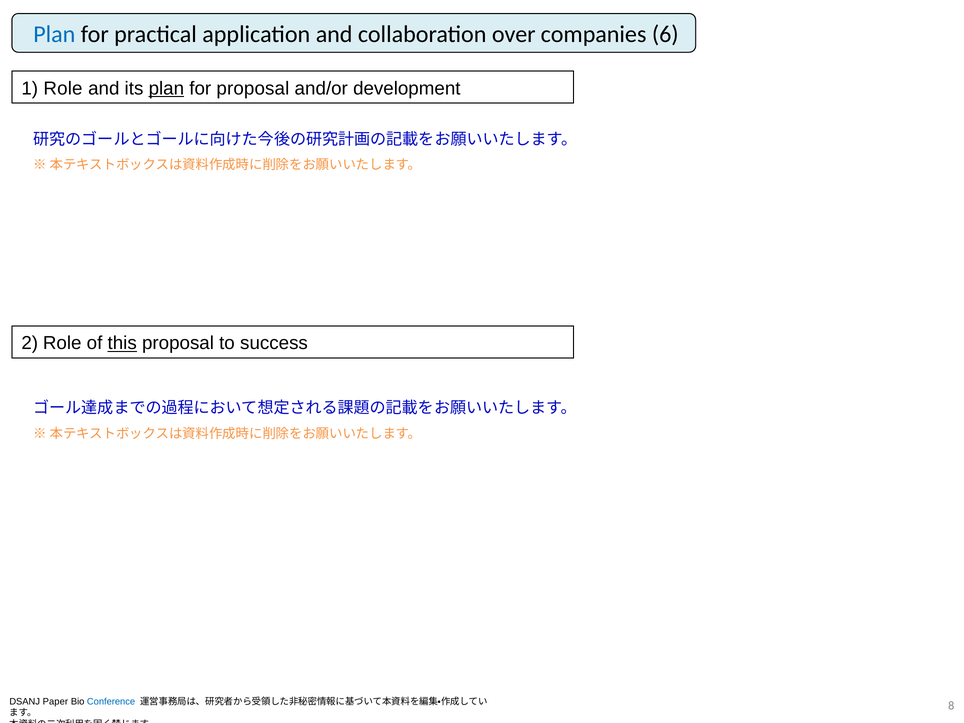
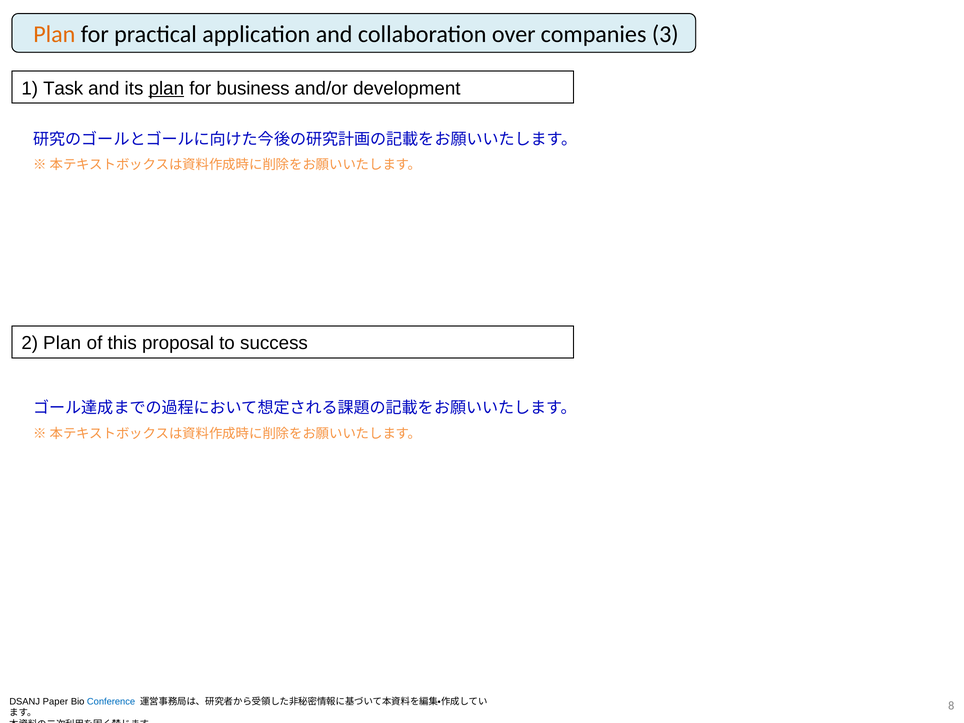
Plan colour: blue -> orange (54, 34)
6: 6 -> 3 (665, 34)
1 Role: Role -> Task (63, 88)
for proposal: proposal -> business (253, 88)
2 Role: Role -> Plan (62, 343)
this underline: present -> none (122, 343)
